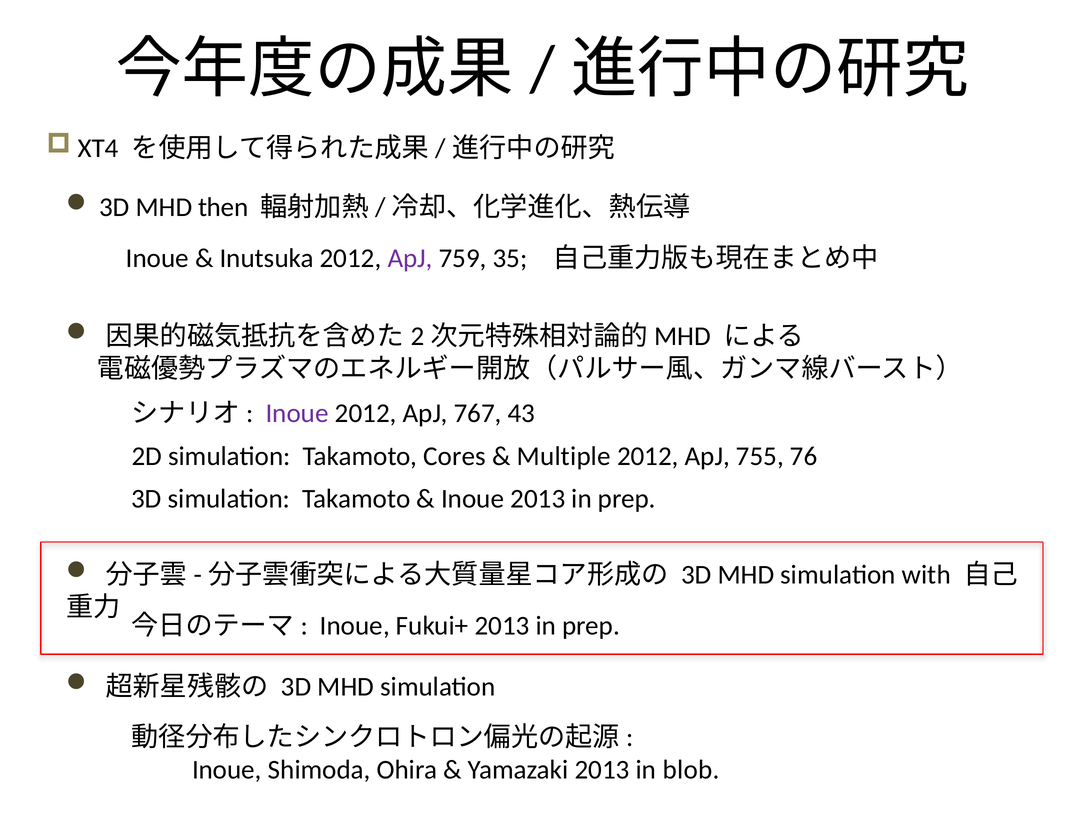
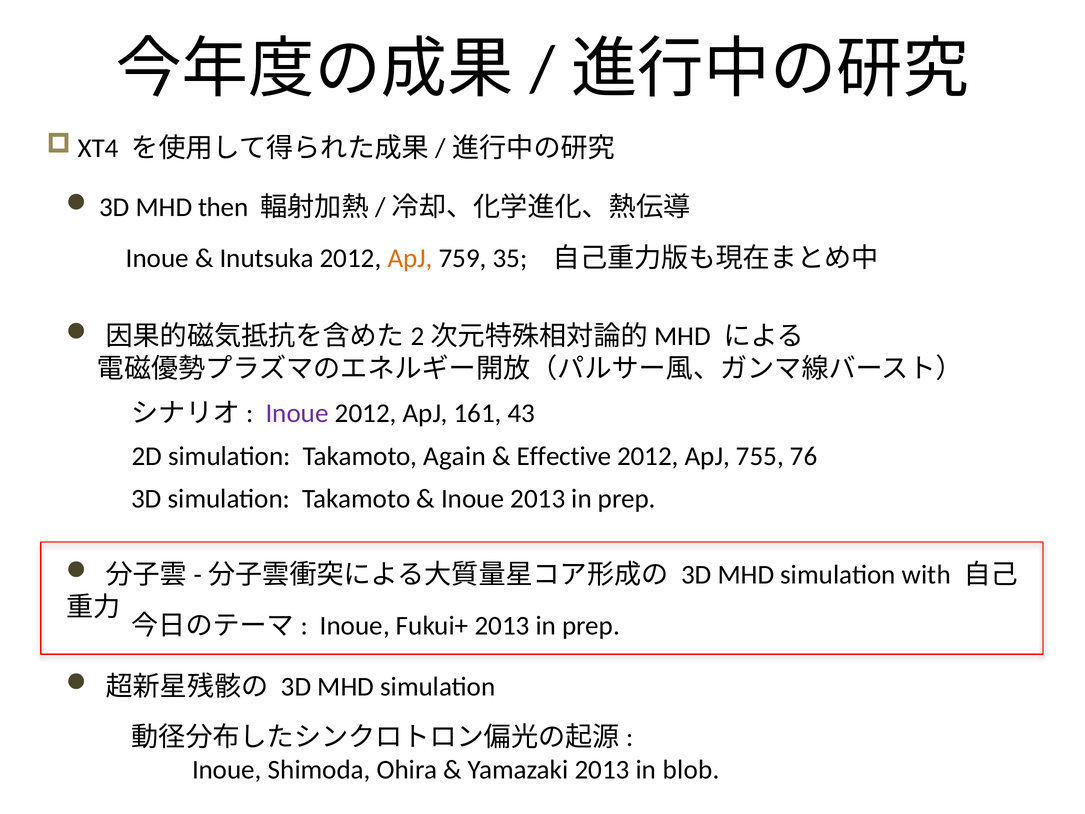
ApJ colour: purple -> orange (410, 258)
767: 767 -> 161 (478, 413)
Cores: Cores -> Again (455, 456)
Multiple: Multiple -> Effective (564, 456)
